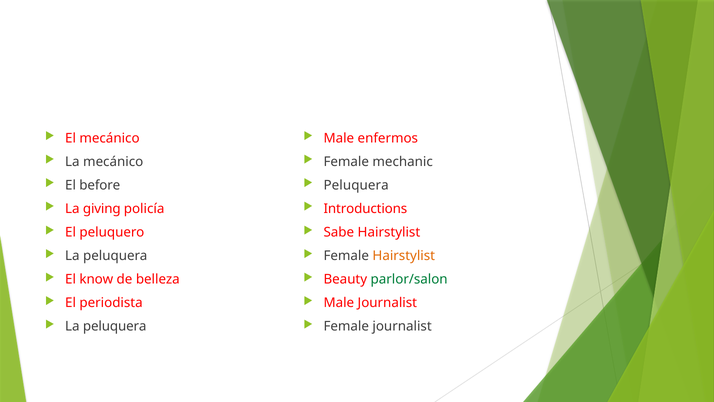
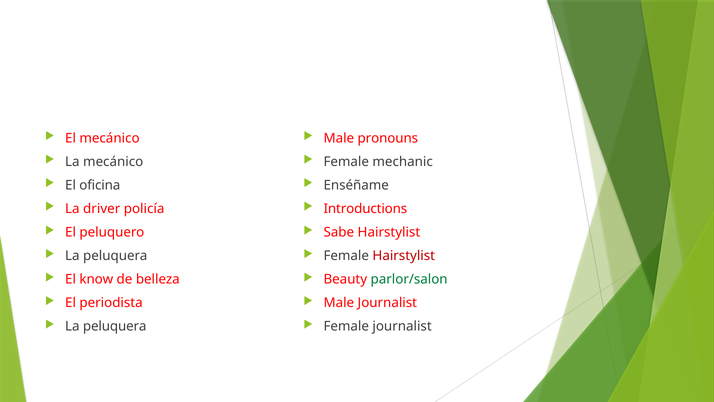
enfermos: enfermos -> pronouns (388, 138)
before: before -> oficina (100, 185)
Peluquera: Peluquera -> Enséñame (356, 185)
giving: giving -> driver (102, 209)
Hairstylist colour: orange -> red (404, 256)
